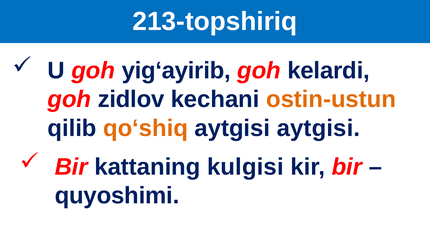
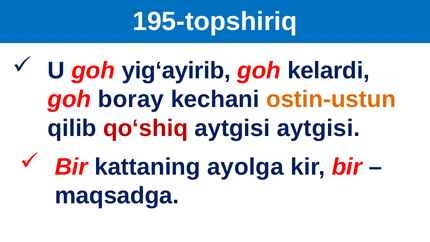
213-topshiriq: 213-topshiriq -> 195-topshiriq (215, 21)
zidlov: zidlov -> boray (131, 99)
qo‘shiq colour: orange -> red (146, 128)
kulgisi: kulgisi -> ayolga (245, 167)
quyoshimi: quyoshimi -> maqsadga (117, 196)
